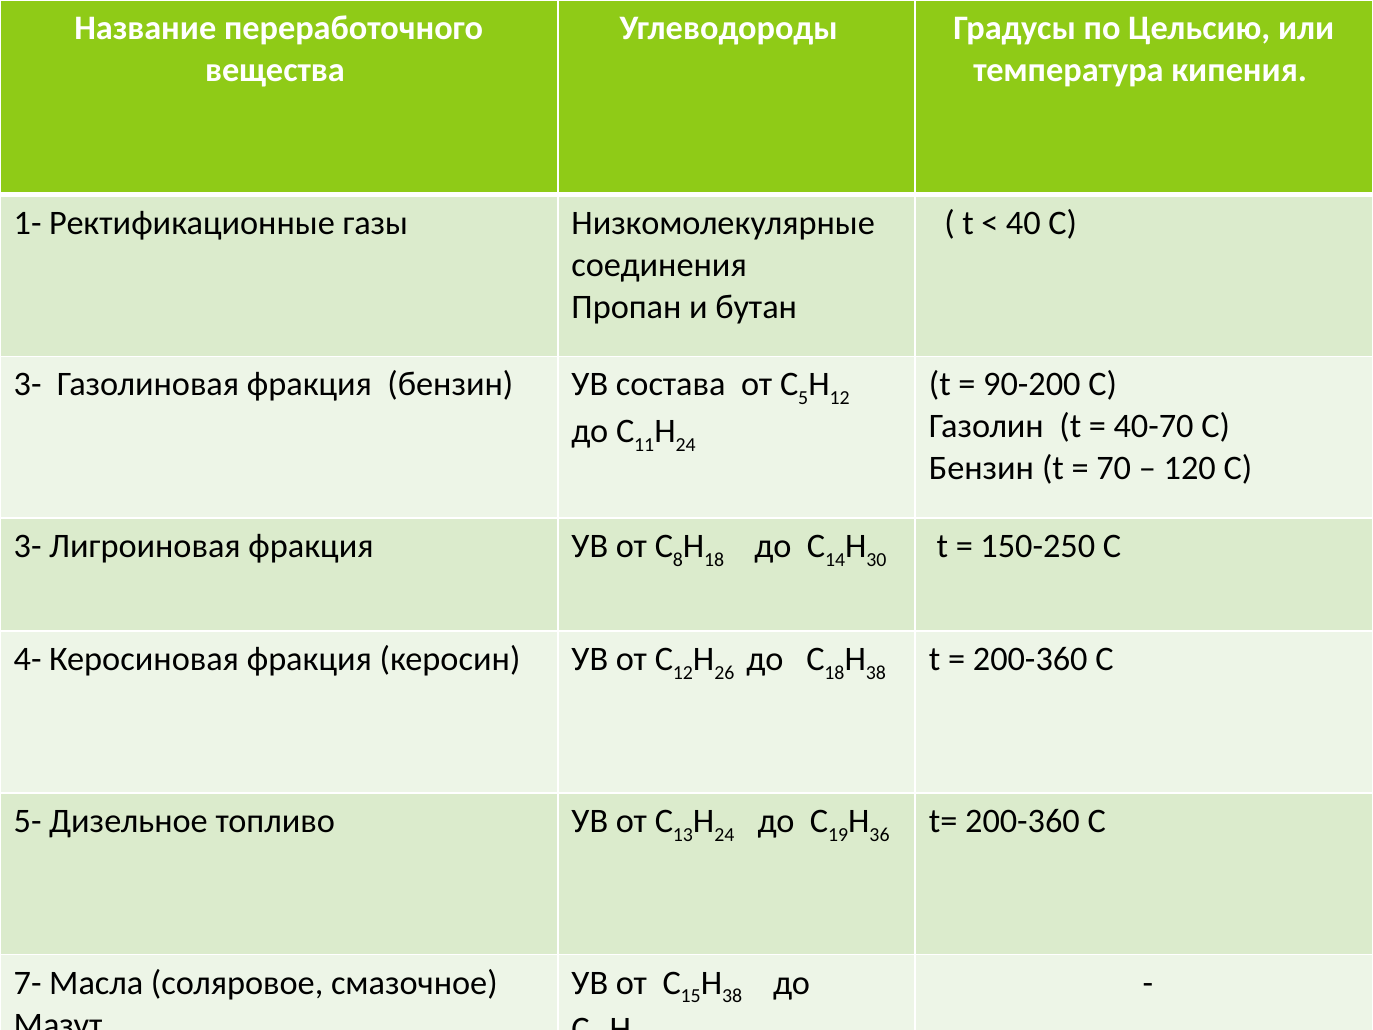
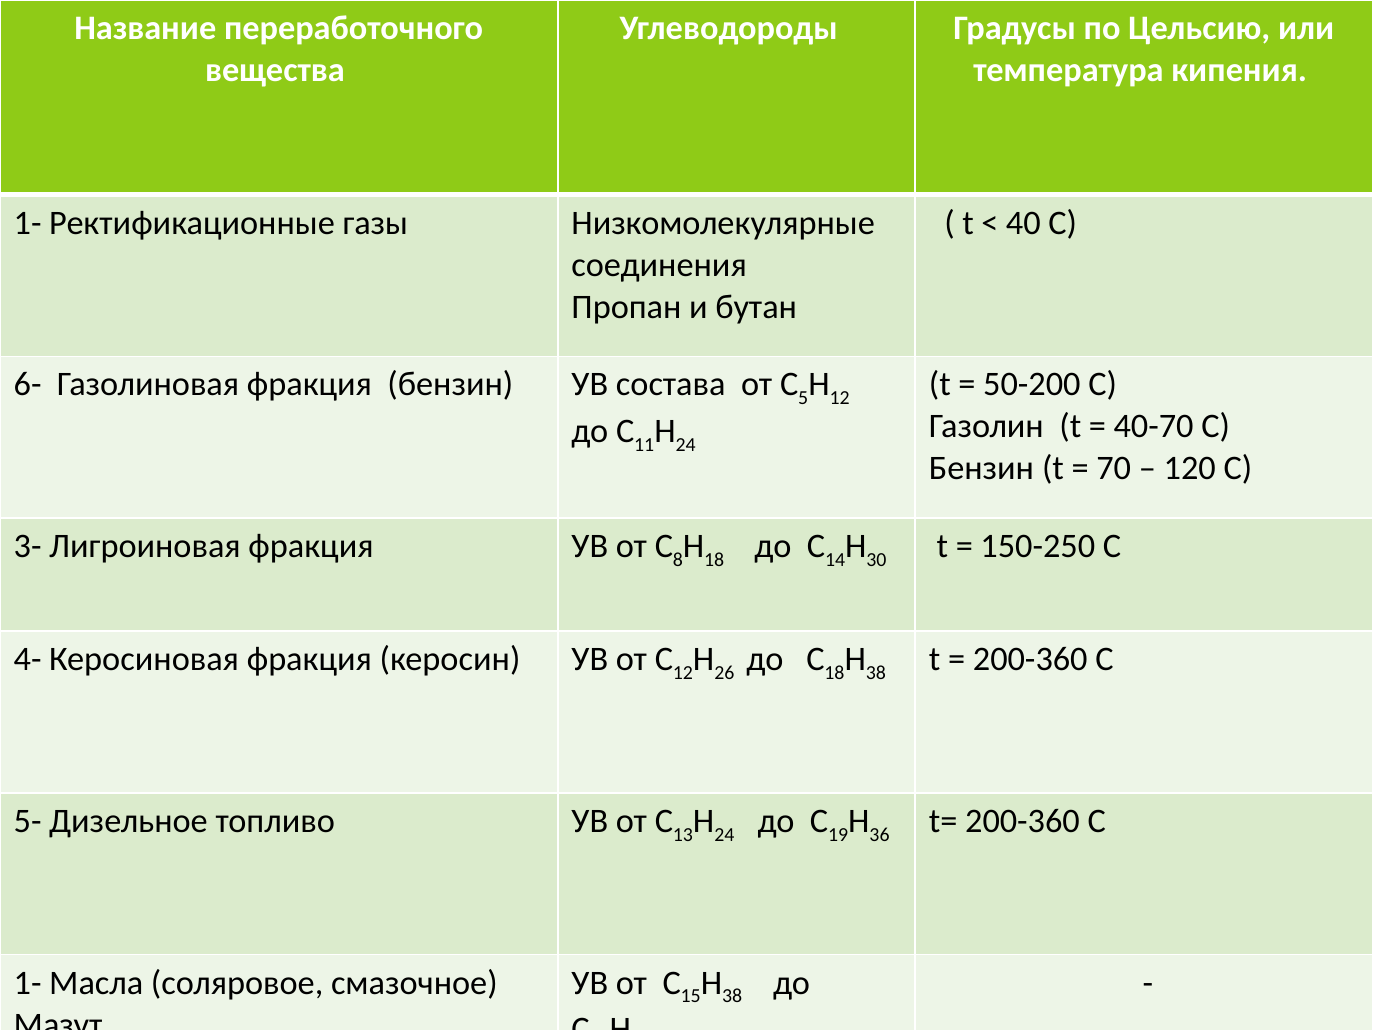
3-: 3- -> 6- (28, 385)
90-200: 90-200 -> 50-200 (1032, 385)
7-: 7- -> 1- (28, 983)
